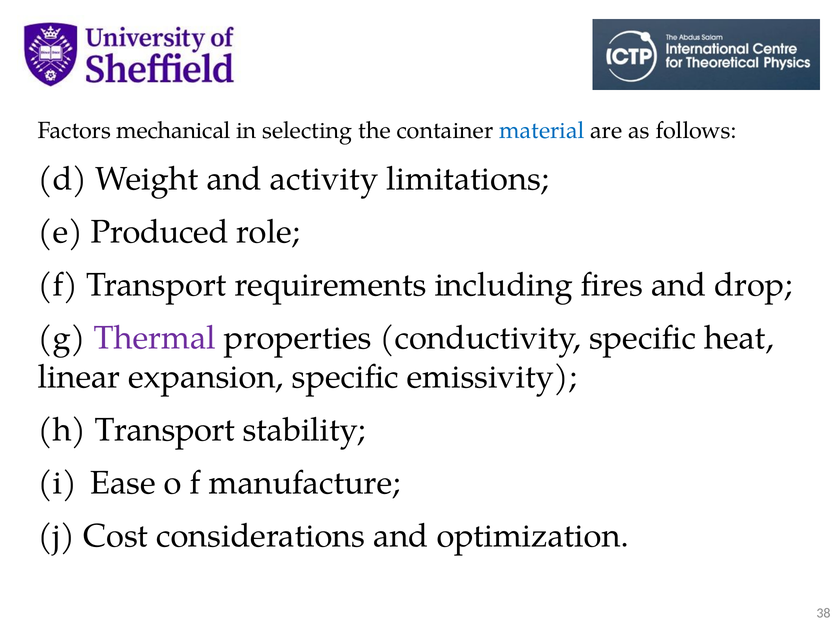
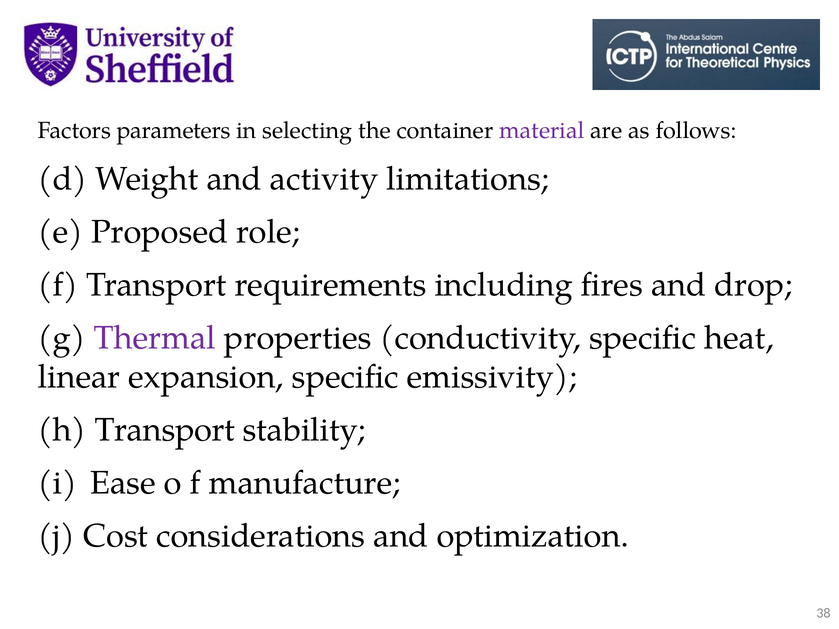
mechanical: mechanical -> parameters (174, 131)
material colour: blue -> purple (542, 131)
Produced: Produced -> Proposed (160, 232)
